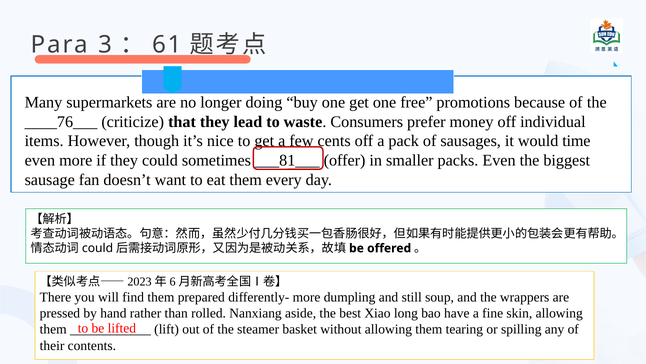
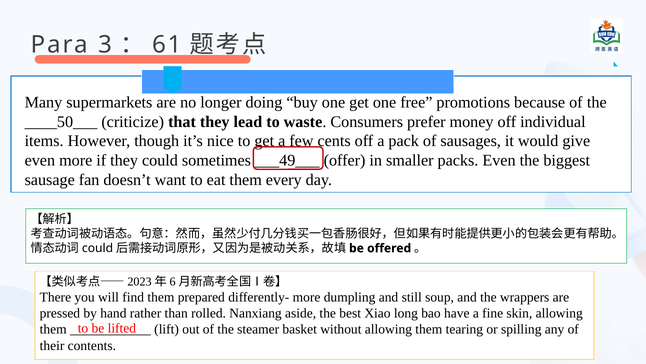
____76___: ____76___ -> ____50___ (61, 121)
time: time -> give (576, 141)
___81___: ___81___ -> ___49___ (287, 160)
